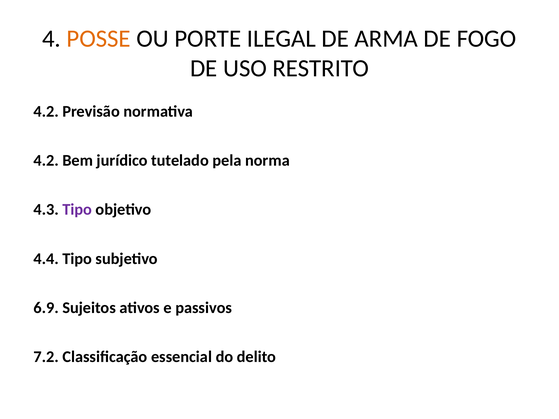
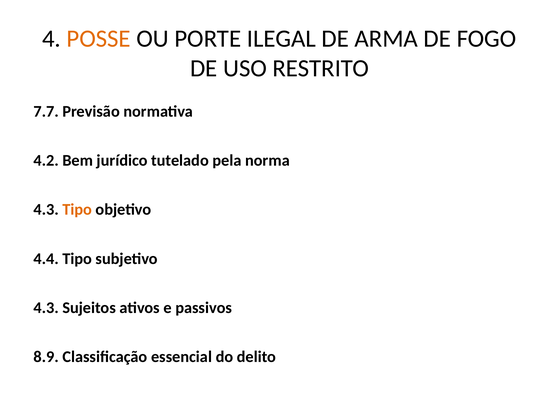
4.2: 4.2 -> 7.7 (46, 112)
Tipo colour: purple -> orange (77, 210)
6.9: 6.9 -> 4.3 (46, 308)
7.2: 7.2 -> 8.9 (46, 357)
